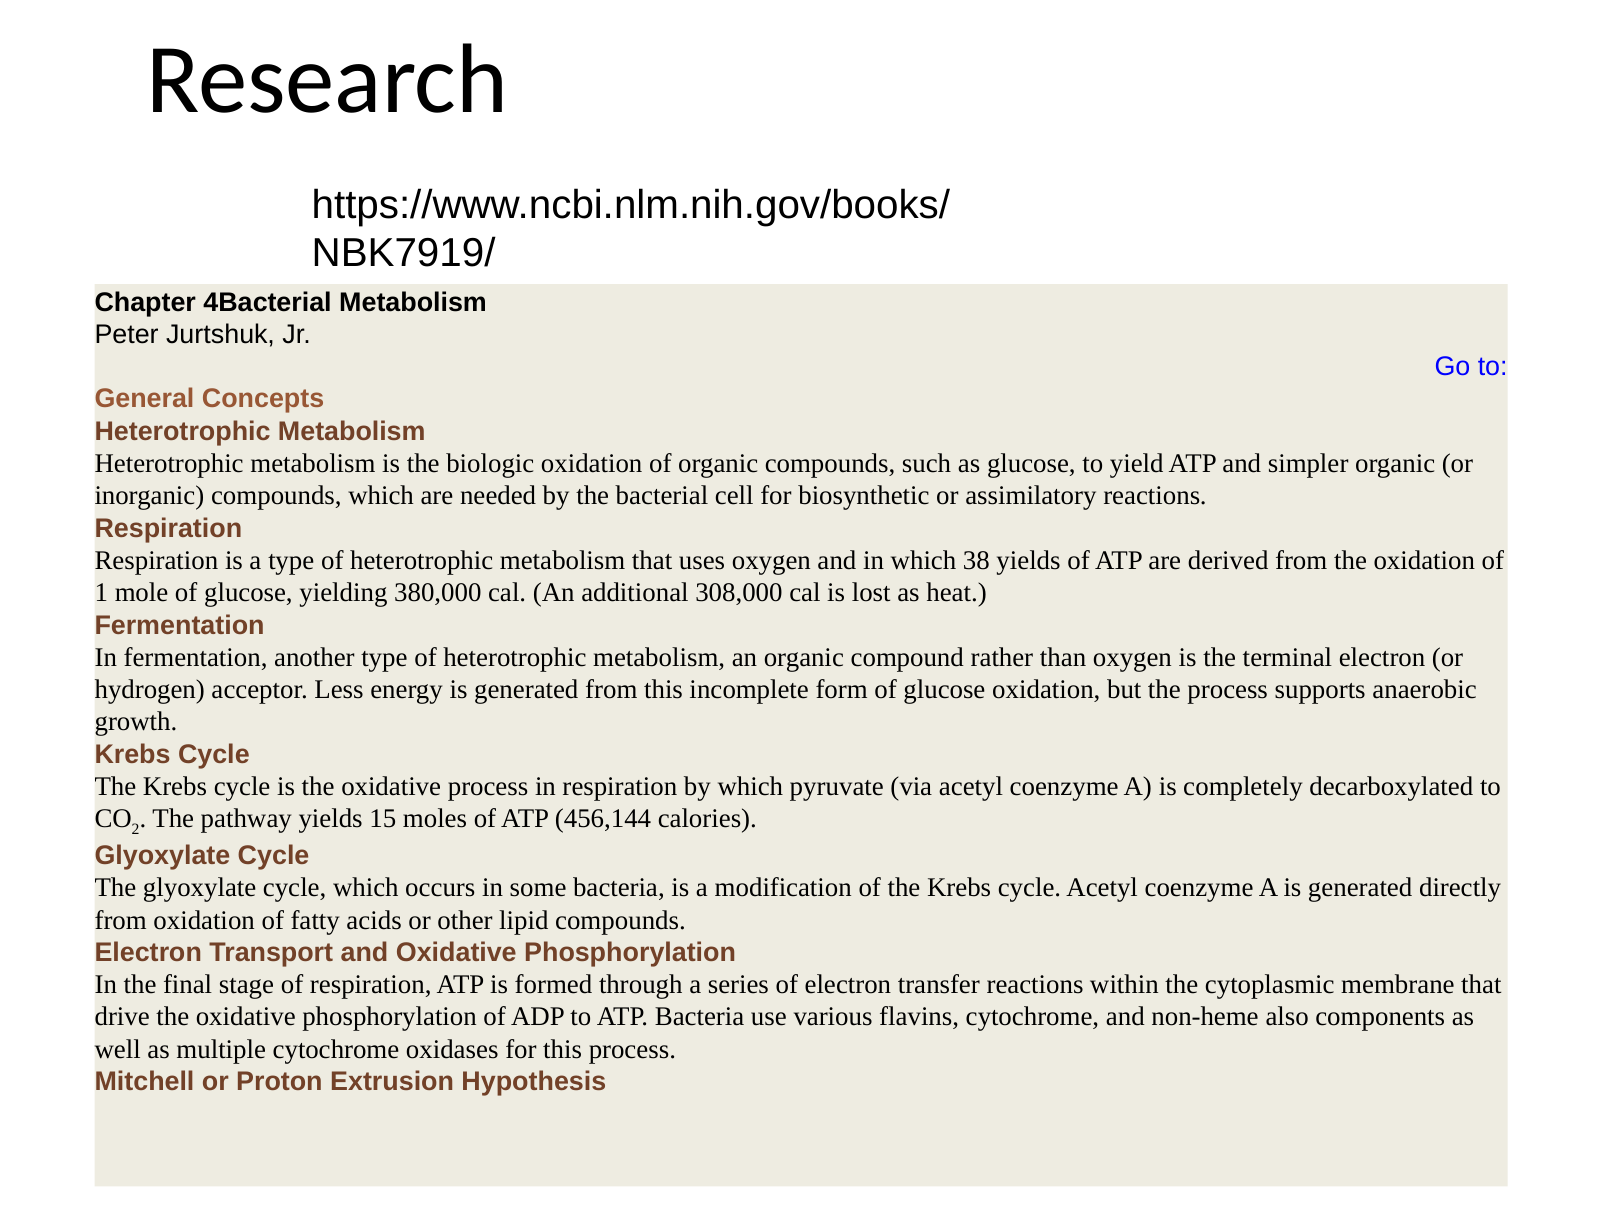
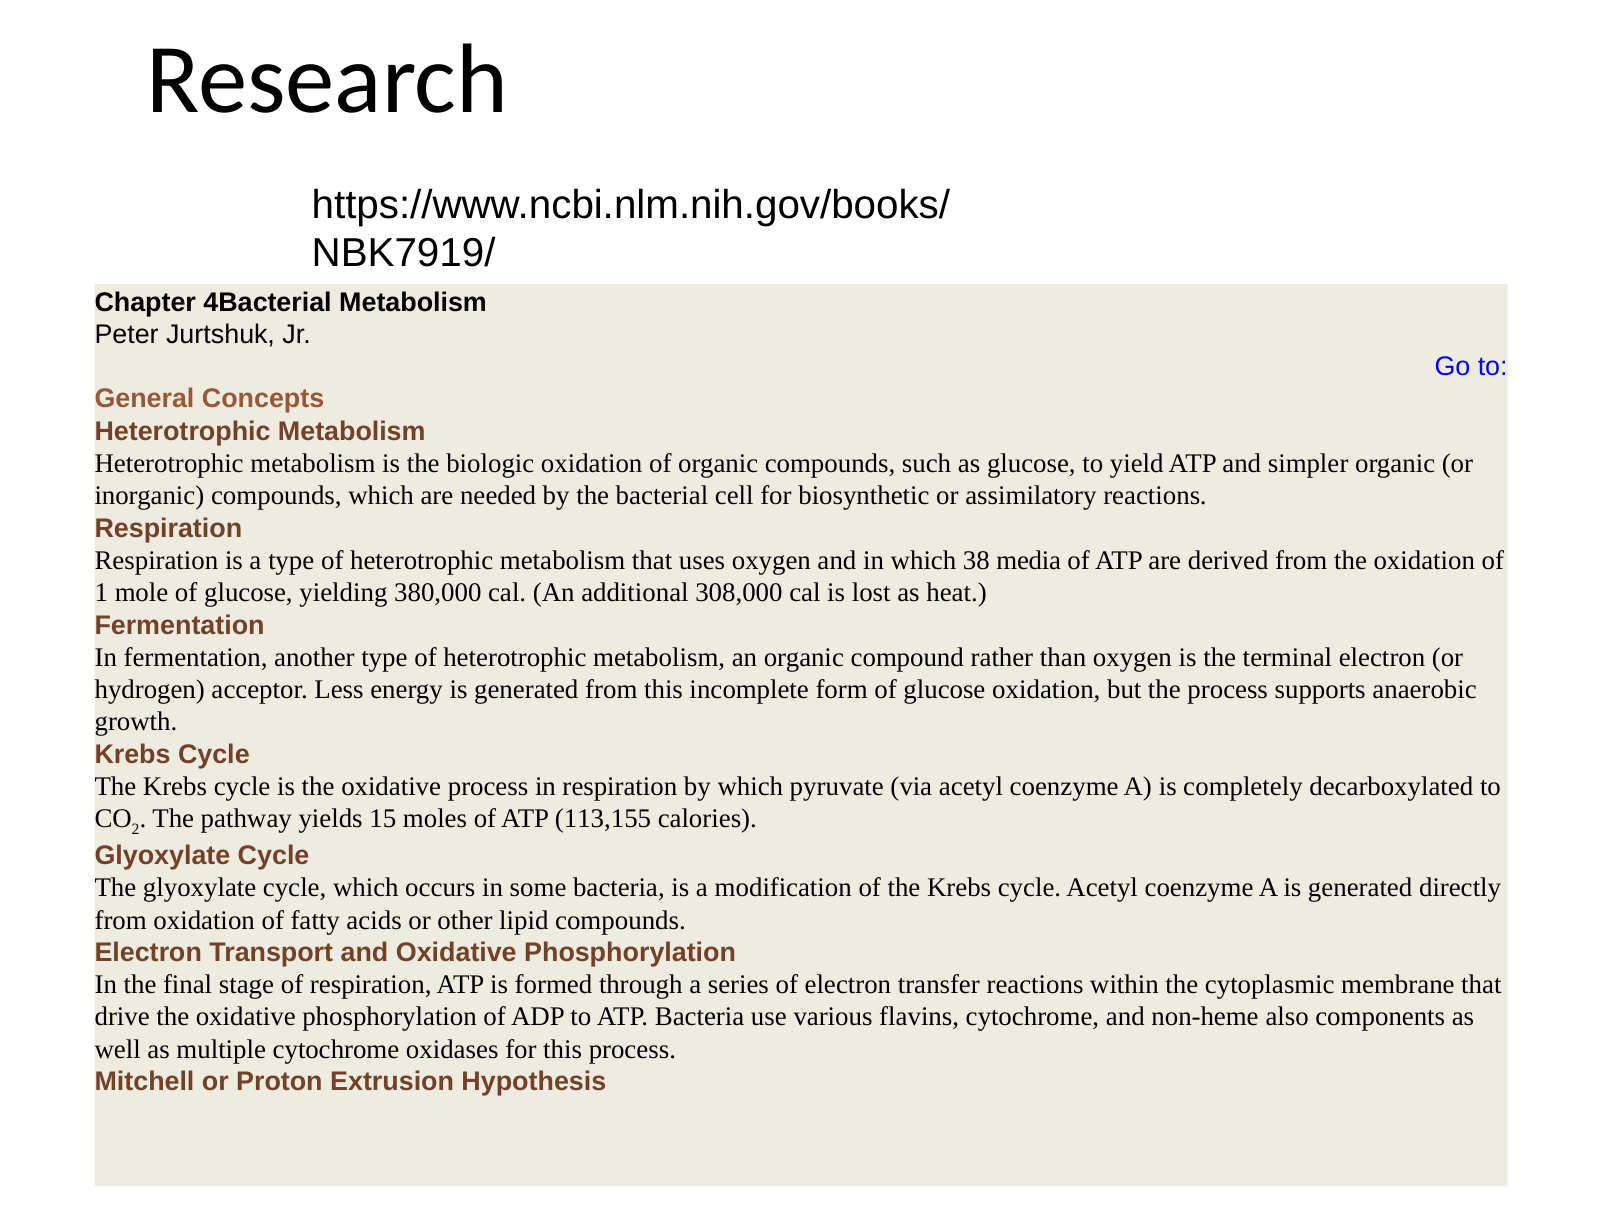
38 yields: yields -> media (1029, 560)
456,144: 456,144 -> 113,155 (603, 819)
